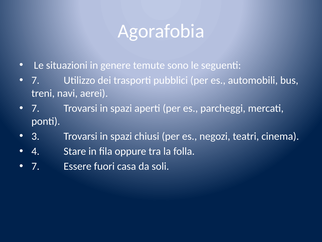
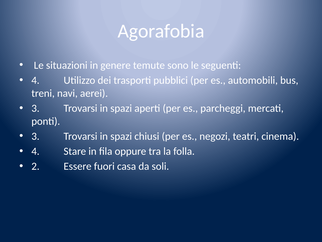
7: 7 -> 4 (35, 80)
7: 7 -> 3 (35, 108)
7: 7 -> 2 (35, 166)
